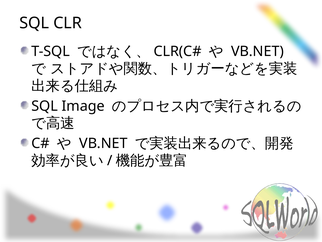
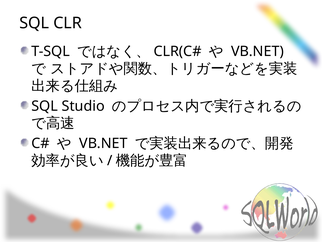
Image: Image -> Studio (83, 106)
